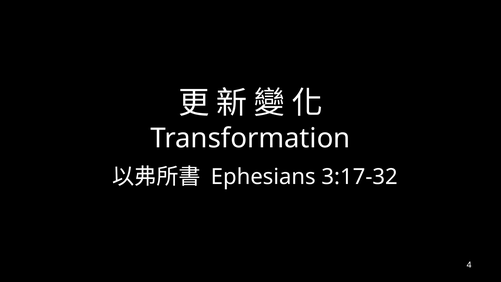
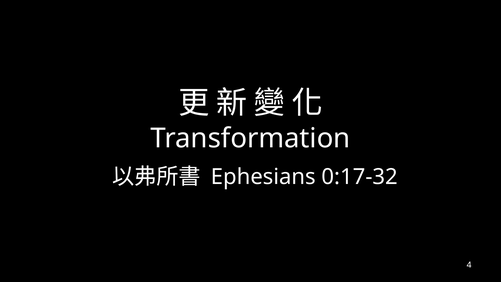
3:17-32: 3:17-32 -> 0:17-32 (360, 177)
